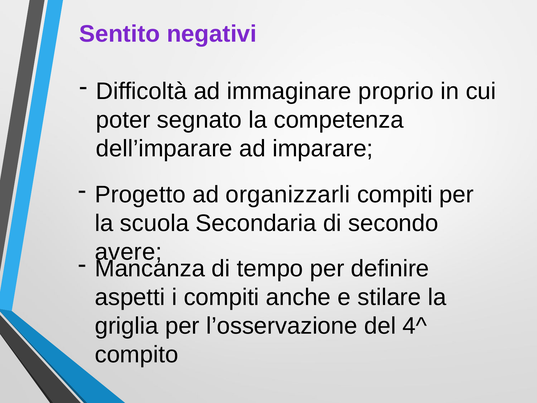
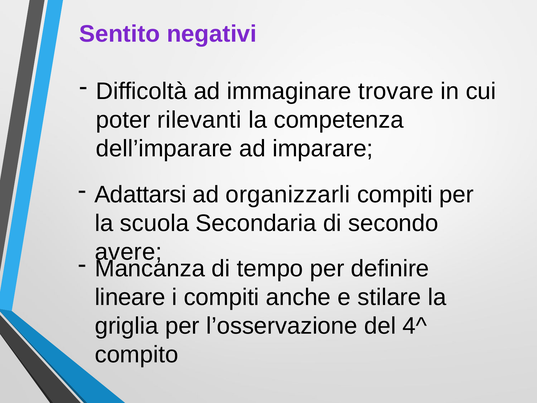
proprio: proprio -> trovare (396, 91)
segnato: segnato -> rilevanti (199, 120)
Progetto: Progetto -> Adattarsi (140, 195)
aspetti: aspetti -> lineare (130, 297)
